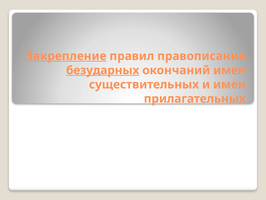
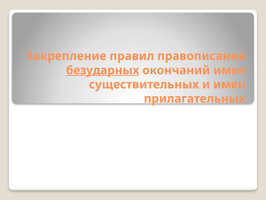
Закрепление underline: present -> none (66, 56)
